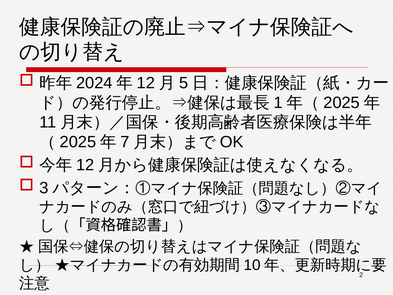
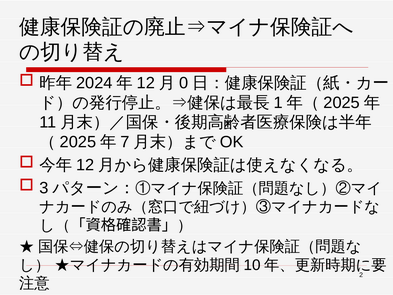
5: 5 -> 0 (184, 83)
